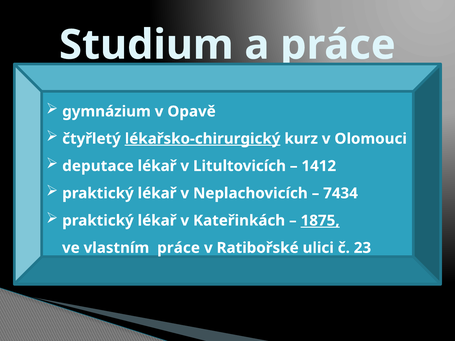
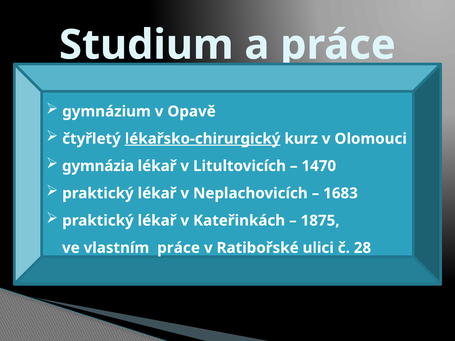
deputace: deputace -> gymnázia (98, 166)
1412: 1412 -> 1470 (319, 166)
7434: 7434 -> 1683 (341, 193)
1875 underline: present -> none (320, 221)
23: 23 -> 28 (362, 248)
